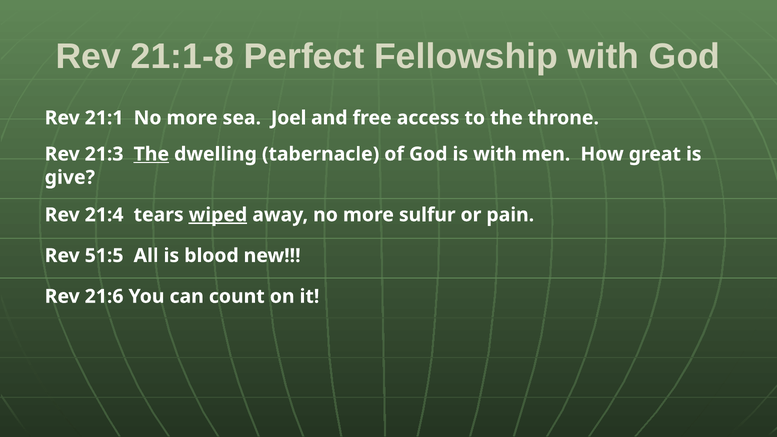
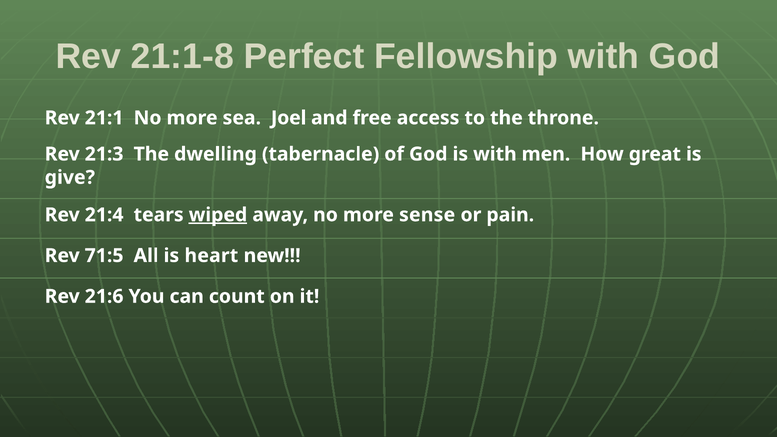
The underline: present -> none (151, 154)
sulfur: sulfur -> sense (427, 215)
51:5: 51:5 -> 71:5 (104, 256)
blood: blood -> heart (211, 256)
